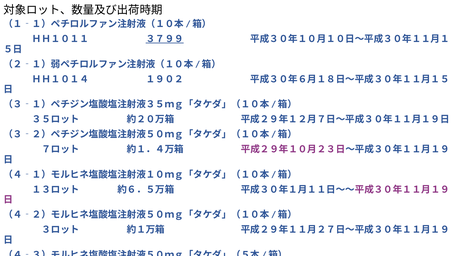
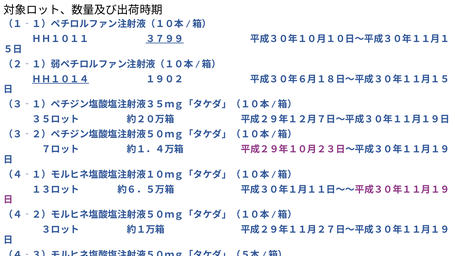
ＨＨ１０１４ underline: none -> present (60, 79)
